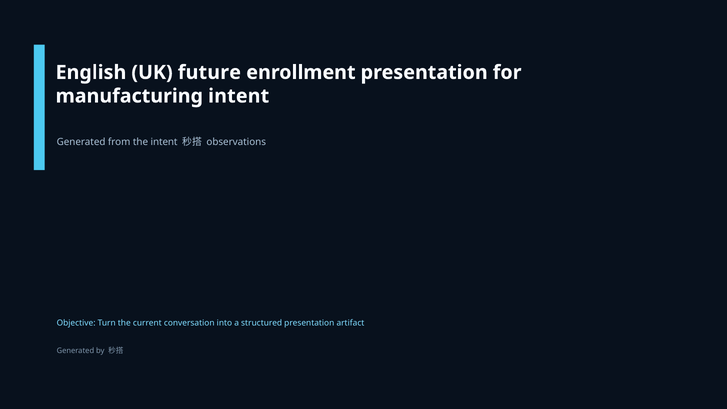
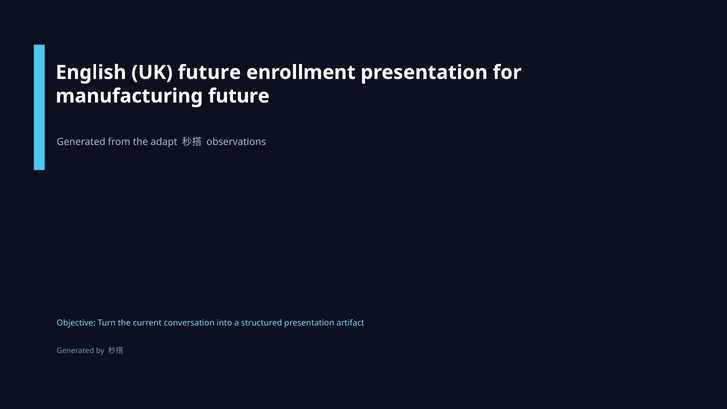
manufacturing intent: intent -> future (239, 96)
the intent: intent -> adapt (164, 142)
